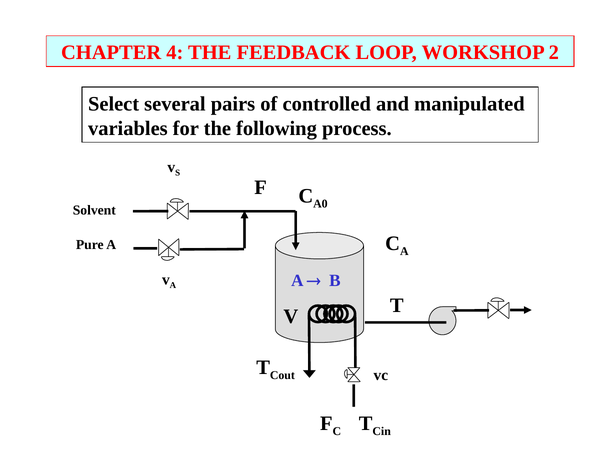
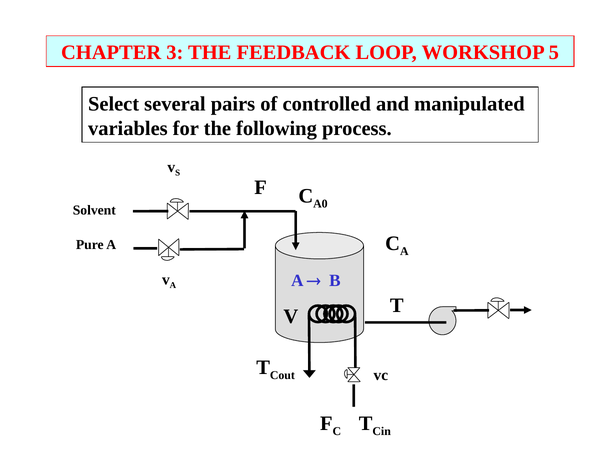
4: 4 -> 3 (175, 53)
2: 2 -> 5 (554, 53)
